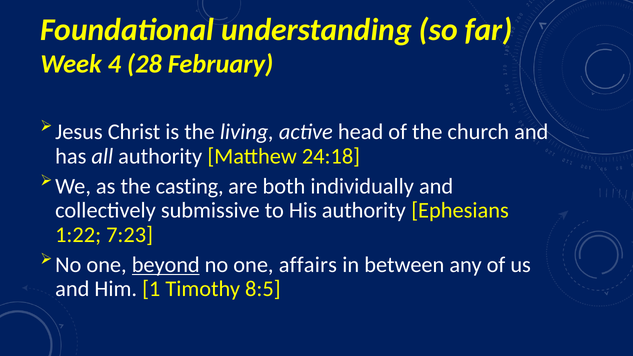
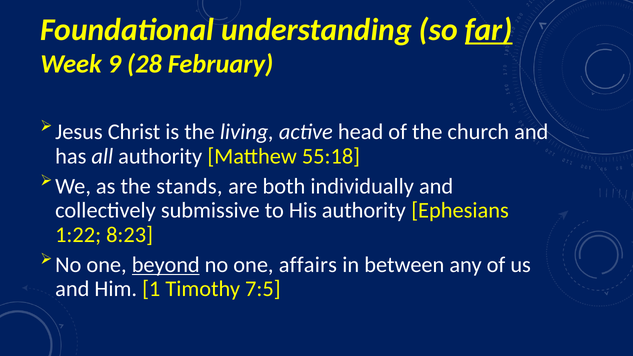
far underline: none -> present (489, 30)
4: 4 -> 9 (114, 64)
24:18: 24:18 -> 55:18 (331, 156)
casting: casting -> stands (189, 186)
7:23: 7:23 -> 8:23 (130, 235)
8:5: 8:5 -> 7:5 (263, 289)
